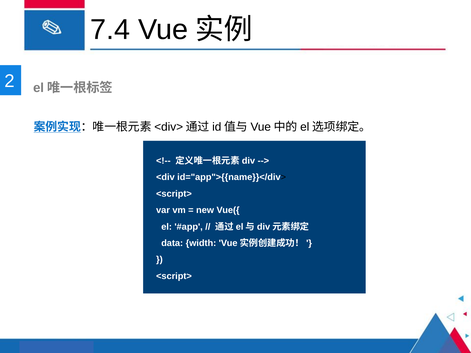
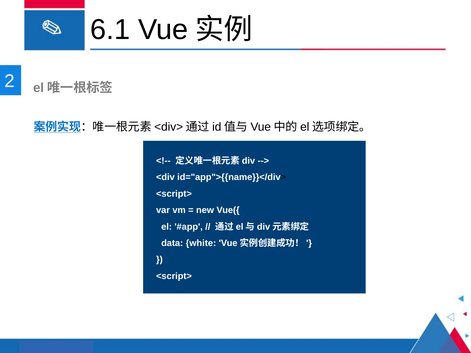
7.4: 7.4 -> 6.1 (110, 30)
width: width -> white (201, 243)
